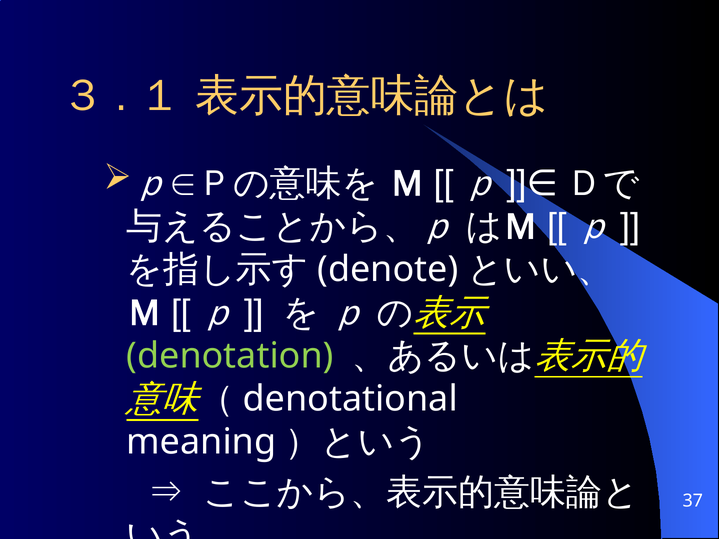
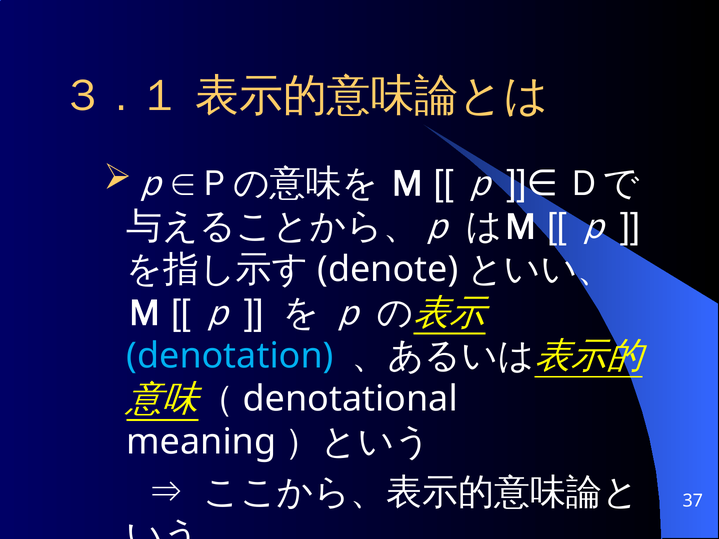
denotation colour: light green -> light blue (230, 356)
